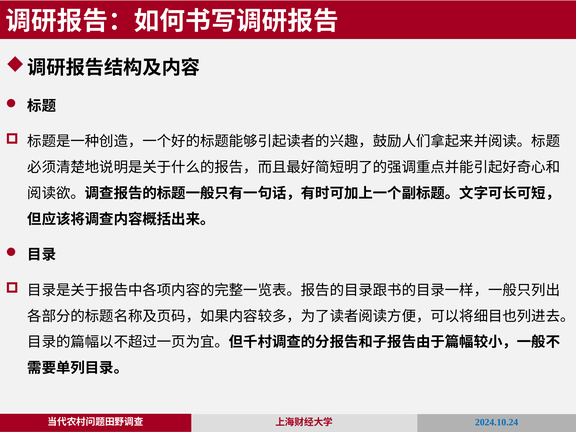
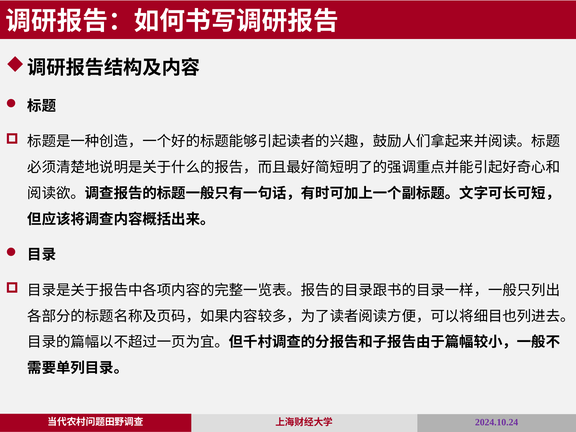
2024.10.24 colour: blue -> purple (497, 422)
